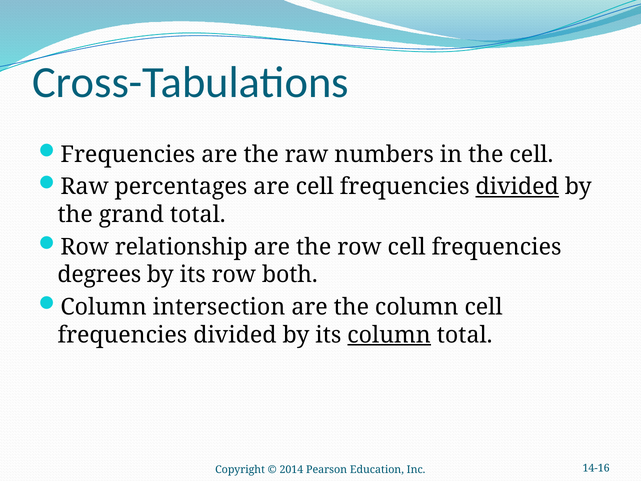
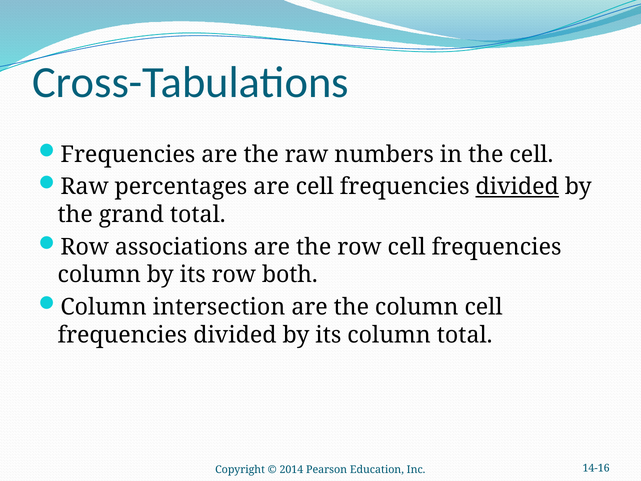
relationship: relationship -> associations (181, 247)
degrees: degrees -> column (99, 275)
column underline: present -> none (389, 335)
